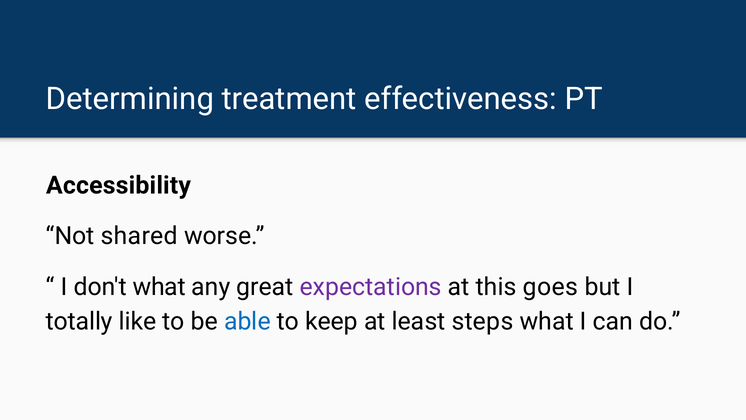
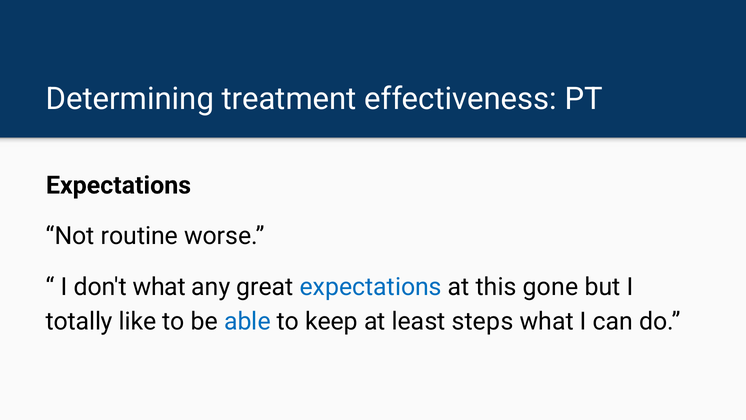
Accessibility: Accessibility -> Expectations (118, 185)
shared: shared -> routine (139, 236)
expectations colour: purple -> blue (371, 287)
goes: goes -> gone (550, 287)
